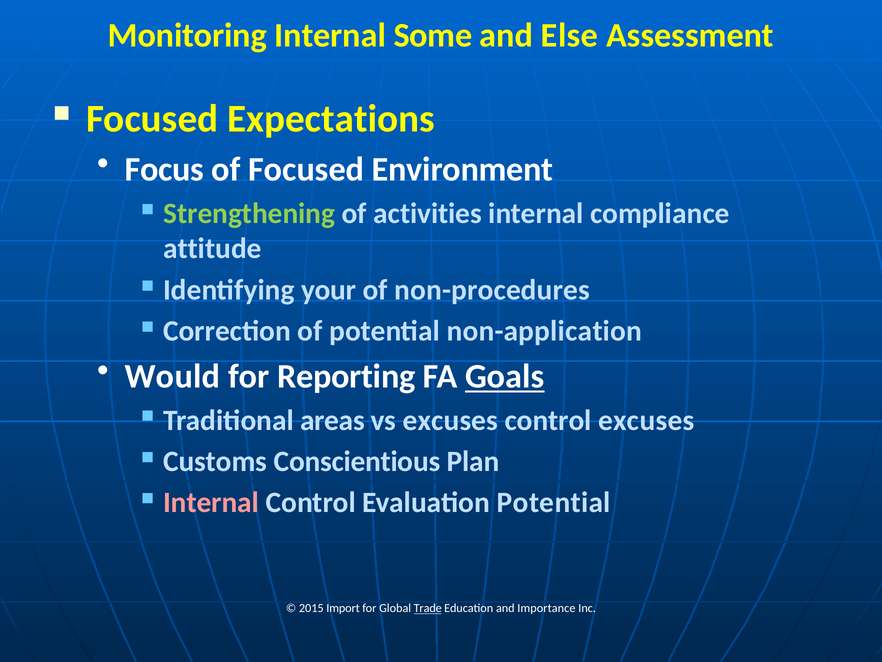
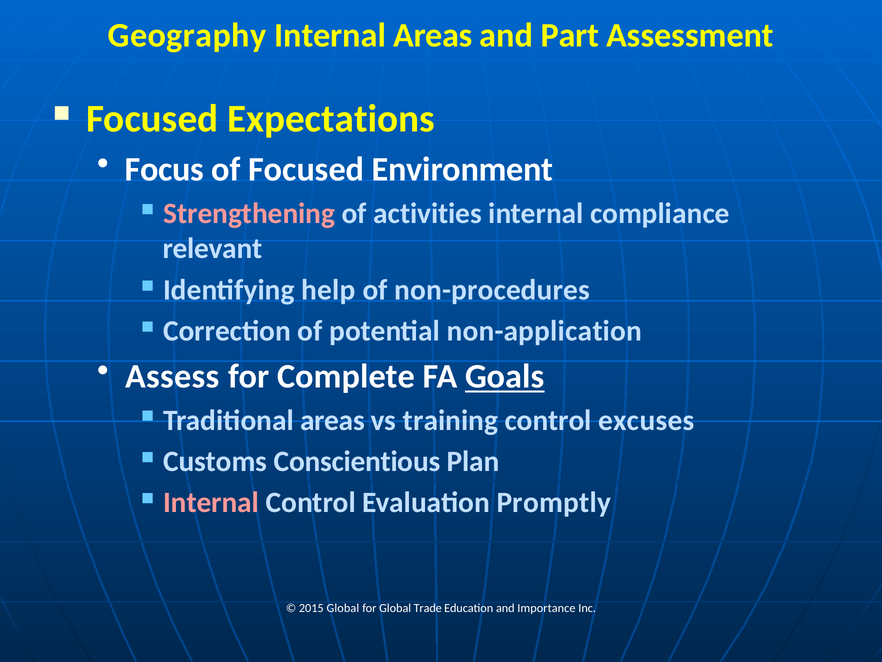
Monitoring: Monitoring -> Geography (187, 35)
Internal Some: Some -> Areas (433, 35)
Else: Else -> Part (570, 35)
Strengthening colour: light green -> pink (249, 213)
attitude: attitude -> relevant (213, 249)
your: your -> help (328, 290)
Would: Would -> Assess (172, 376)
Reporting: Reporting -> Complete (346, 376)
vs excuses: excuses -> training (450, 420)
Evaluation Potential: Potential -> Promptly (554, 502)
2015 Import: Import -> Global (343, 608)
Trade underline: present -> none (428, 608)
